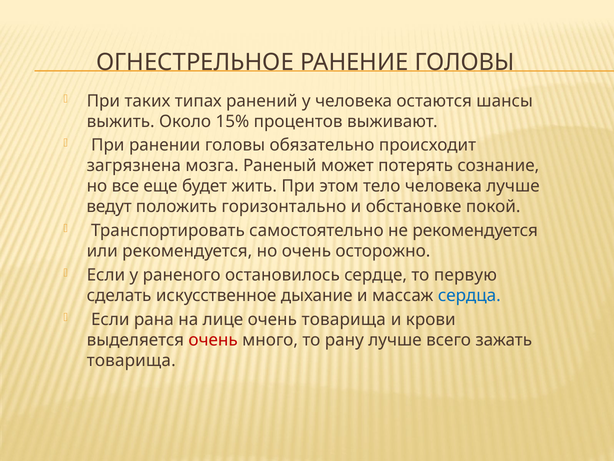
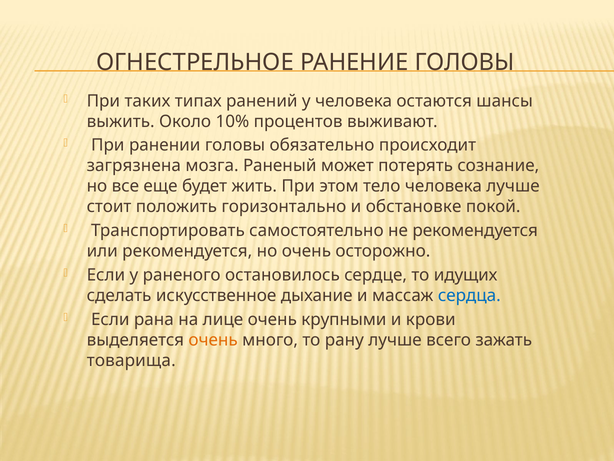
15%: 15% -> 10% (232, 121)
ведут: ведут -> стоит (109, 207)
первую: первую -> идущих (466, 275)
очень товарища: товарища -> крупными (344, 319)
очень colour: red -> orange (213, 340)
